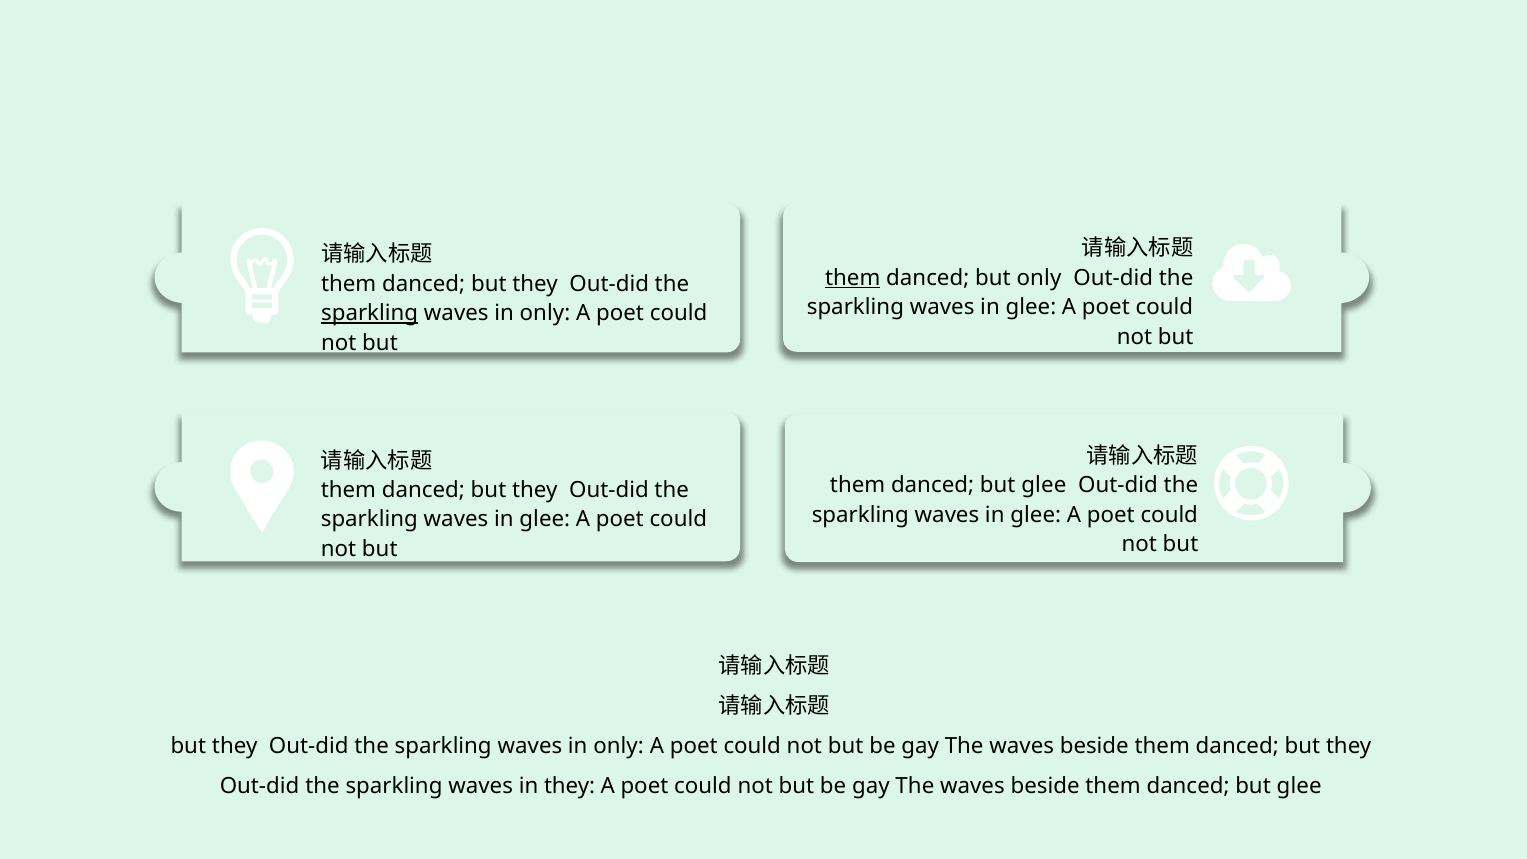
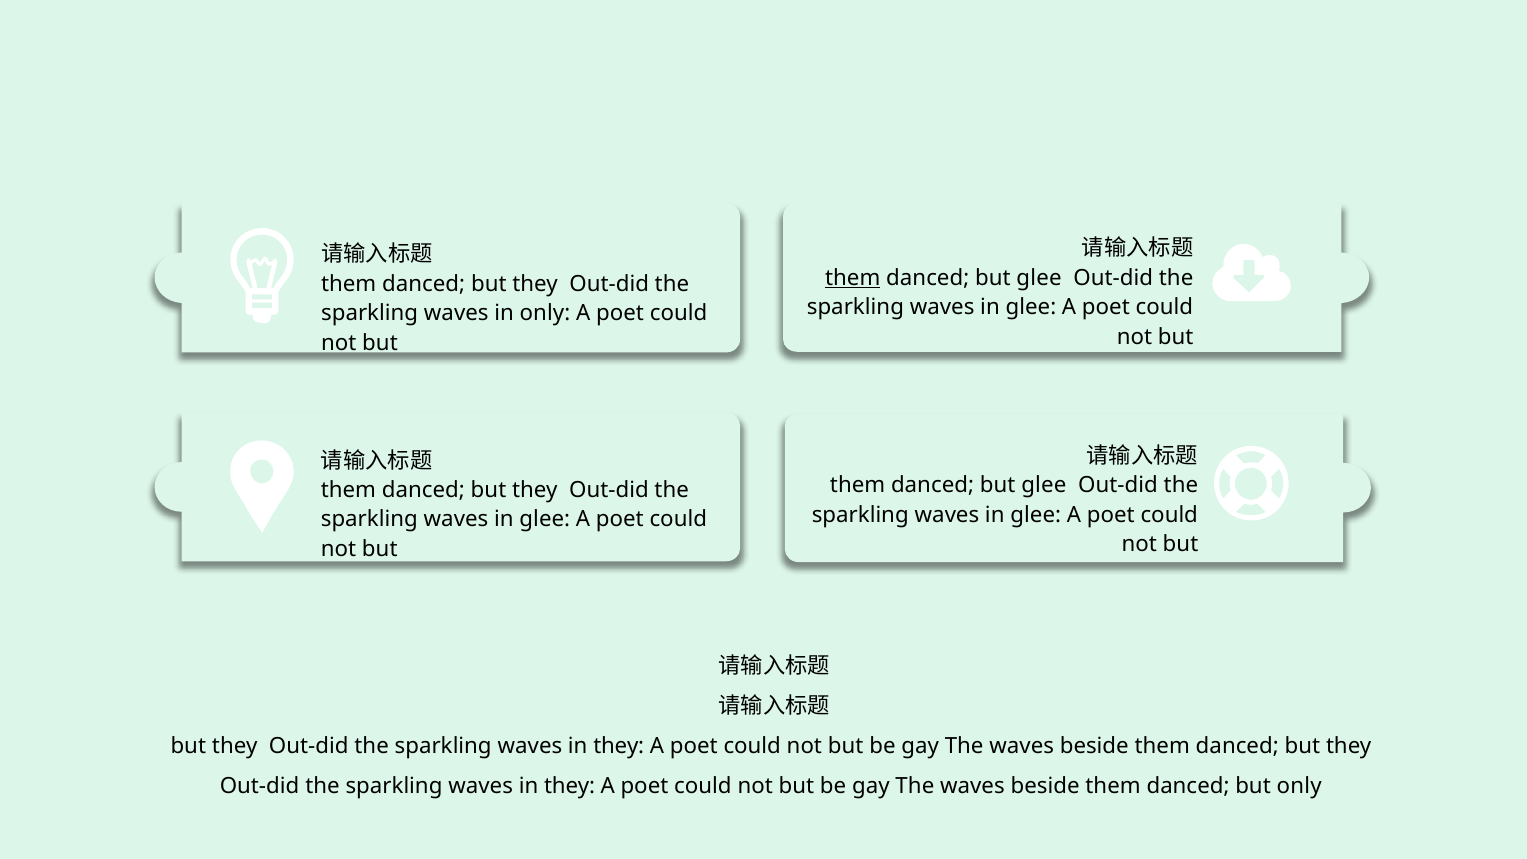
only: only -> glee (1039, 278)
sparkling underline: present -> none (370, 313)
only: only -> they (619, 746)
glee: glee -> only (1299, 786)
